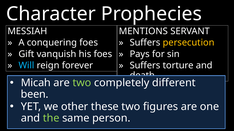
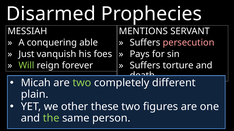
Character: Character -> Disarmed (51, 14)
conquering foes: foes -> able (89, 43)
persecution colour: yellow -> pink (189, 43)
Gift: Gift -> Just (26, 54)
Will colour: light blue -> light green (26, 66)
been: been -> plain (35, 95)
